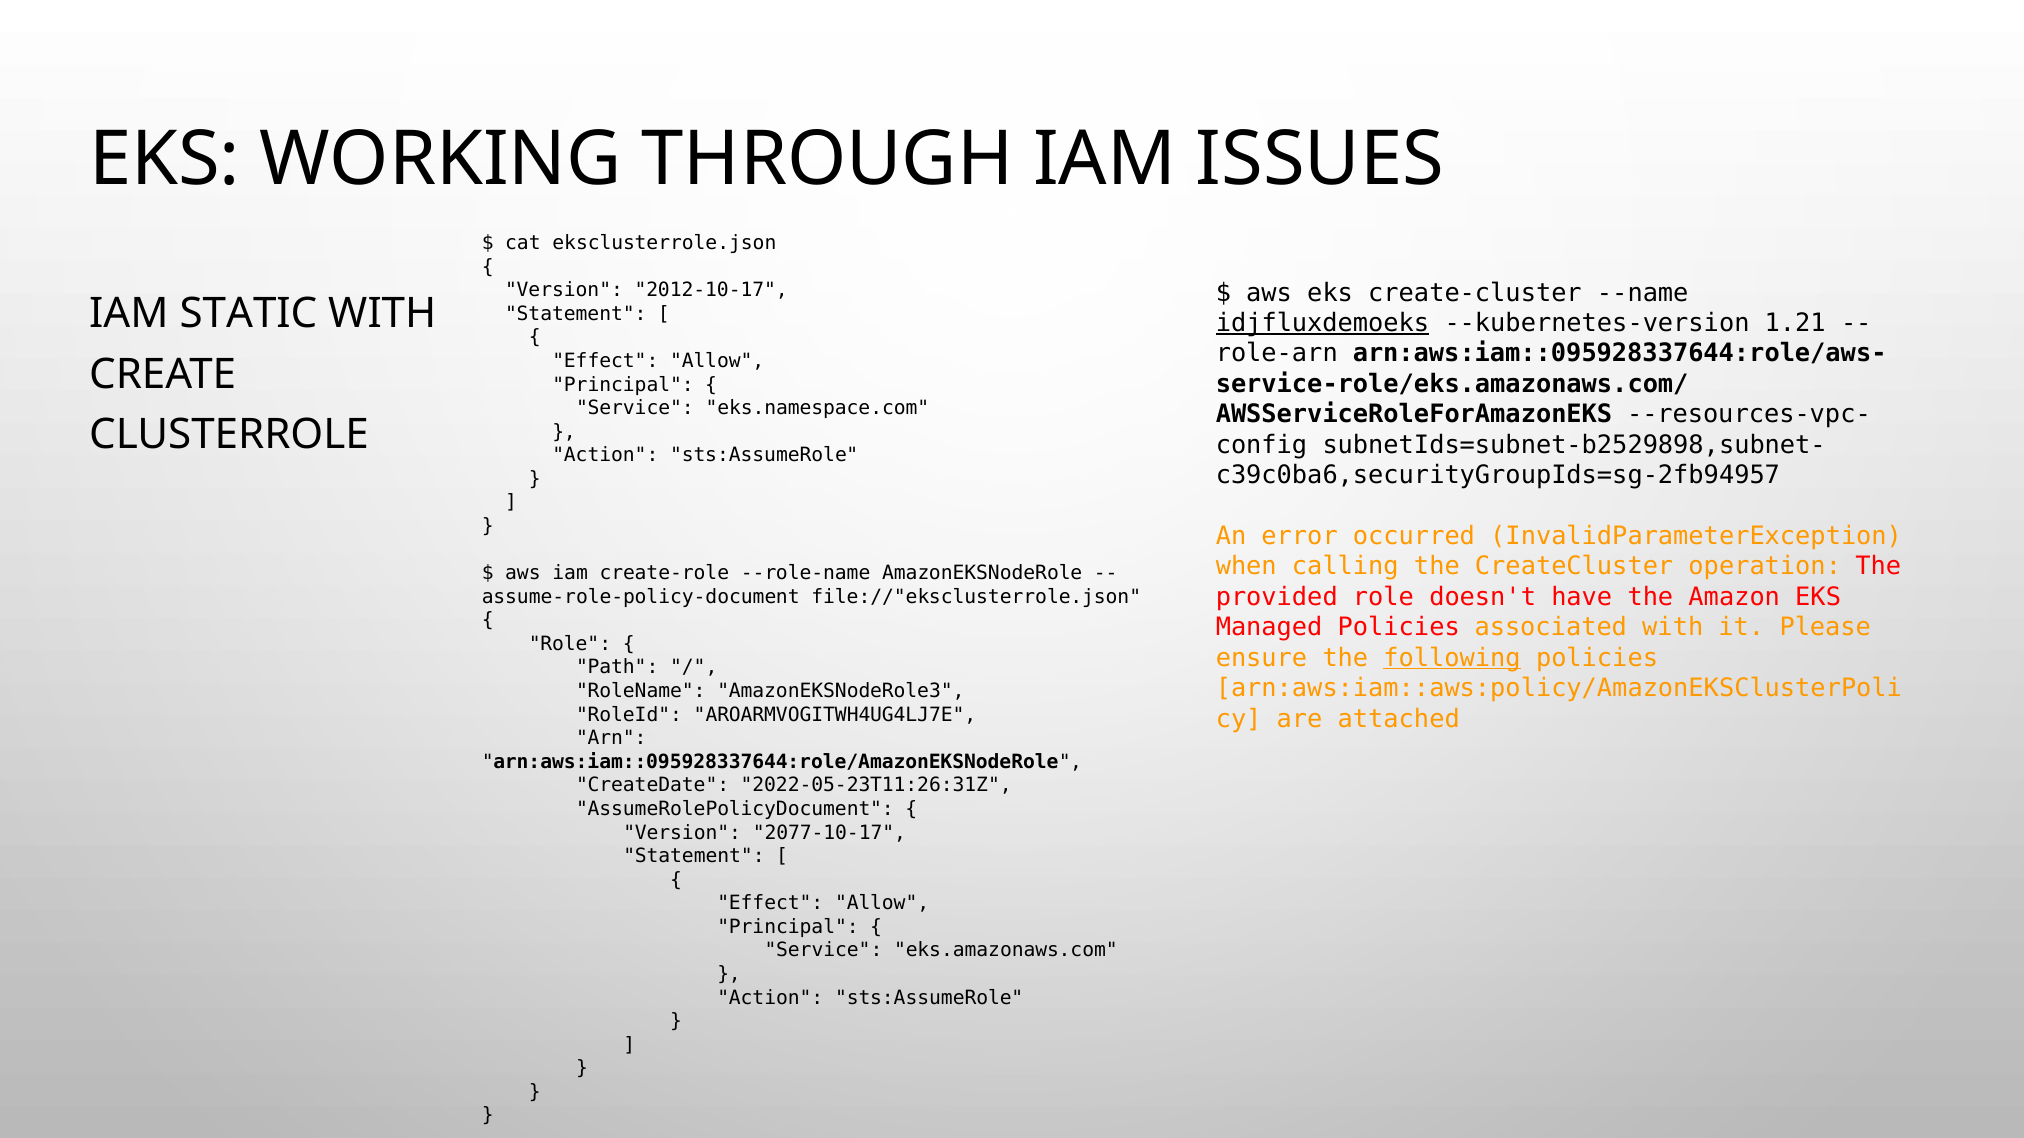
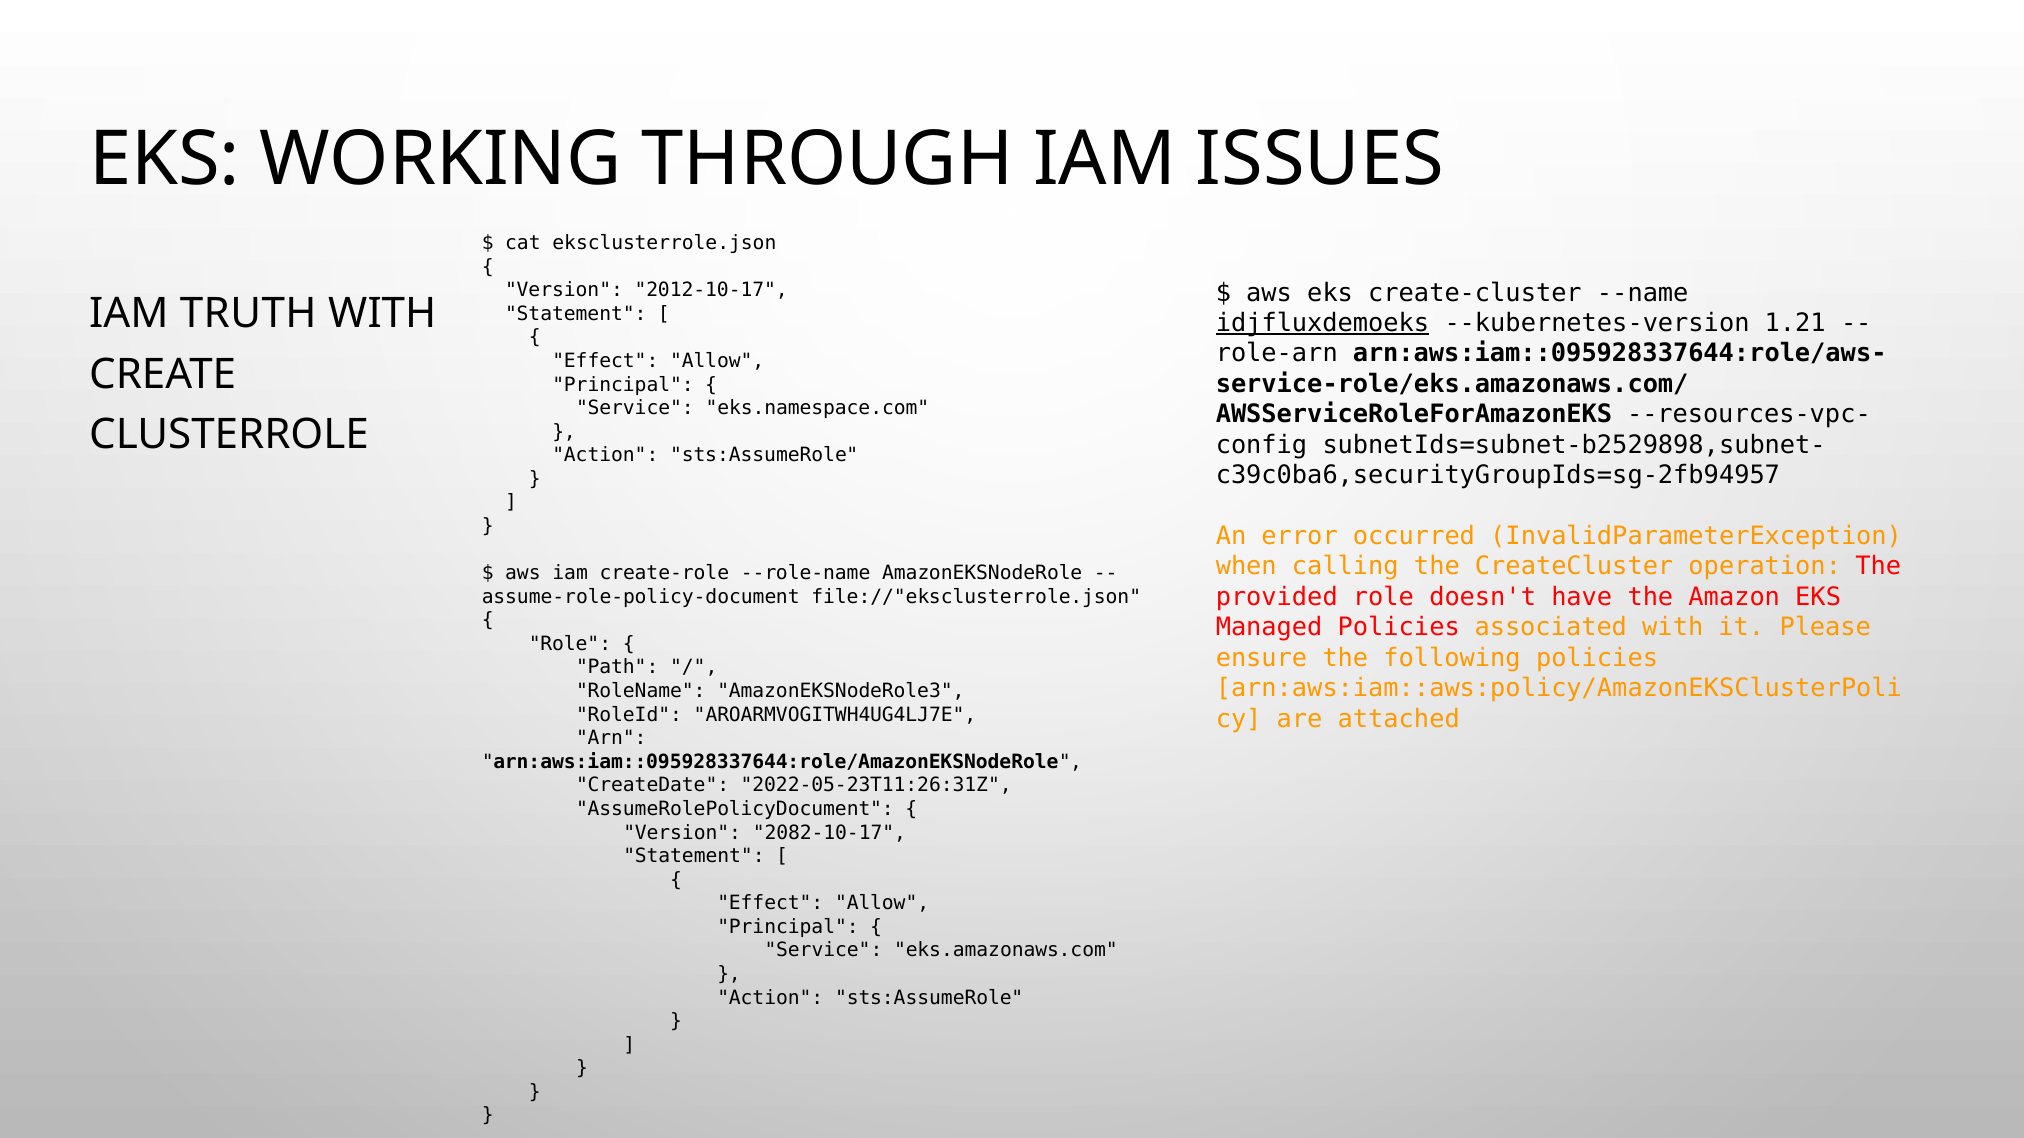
STATIC: STATIC -> TRUTH (248, 314)
following underline: present -> none (1452, 658)
2077-10-17: 2077-10-17 -> 2082-10-17 (829, 833)
